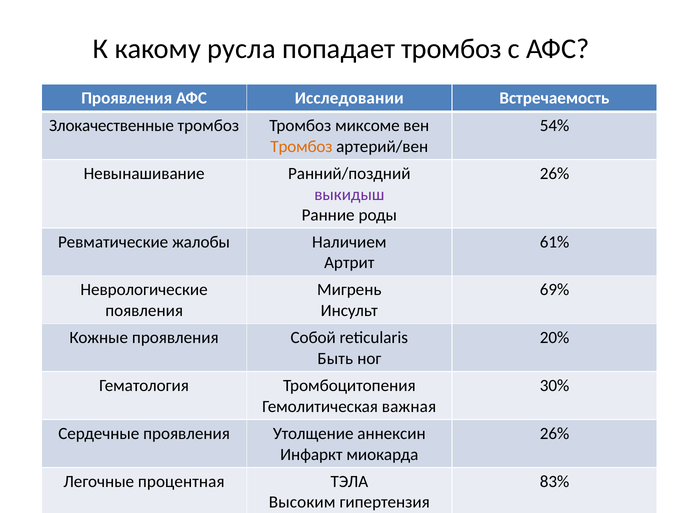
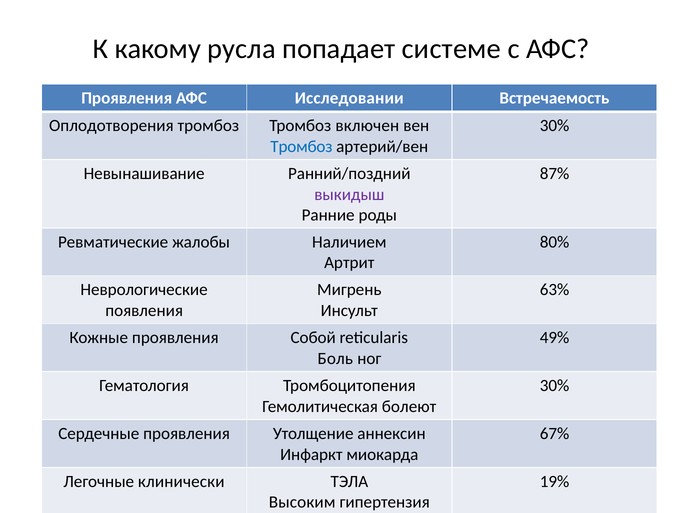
попадает тромбоз: тромбоз -> системе (451, 49)
Злокачественные: Злокачественные -> Оплодотворения (111, 126)
миксоме: миксоме -> включен (367, 126)
54%: 54% -> 30% (555, 126)
Тромбоз colour: orange -> blue (301, 146)
26%: 26% -> 87% (555, 173)
61%: 61% -> 80% (555, 242)
69%: 69% -> 63% (555, 290)
20%: 20% -> 49% (555, 338)
Быть: Быть -> Боль (335, 359)
важная: важная -> болеют (409, 407)
26%: 26% -> 67% (555, 434)
процентная: процентная -> клинически (181, 481)
83%: 83% -> 19% (555, 481)
